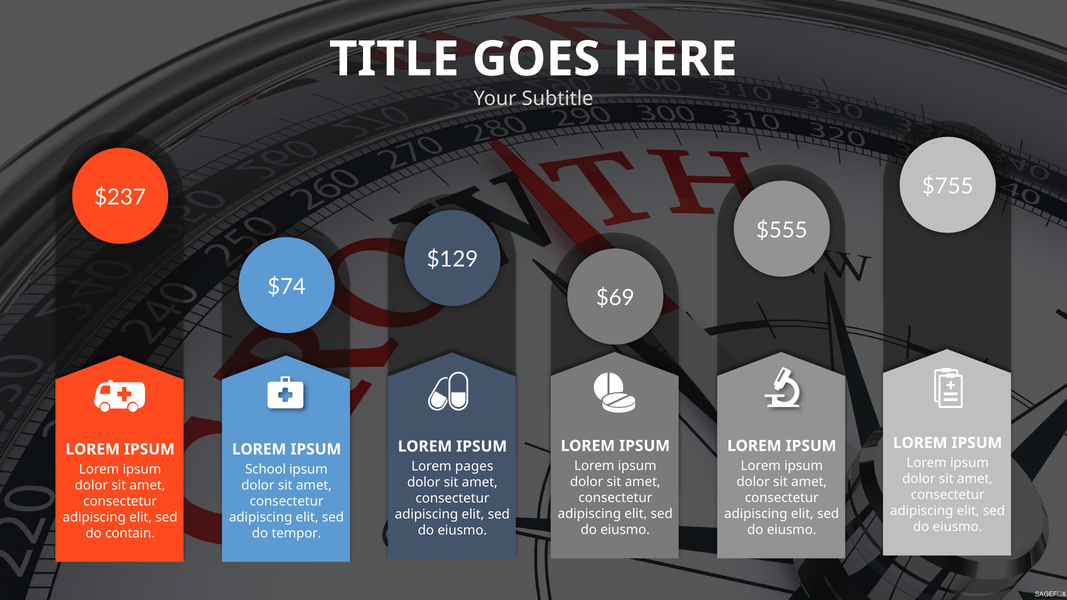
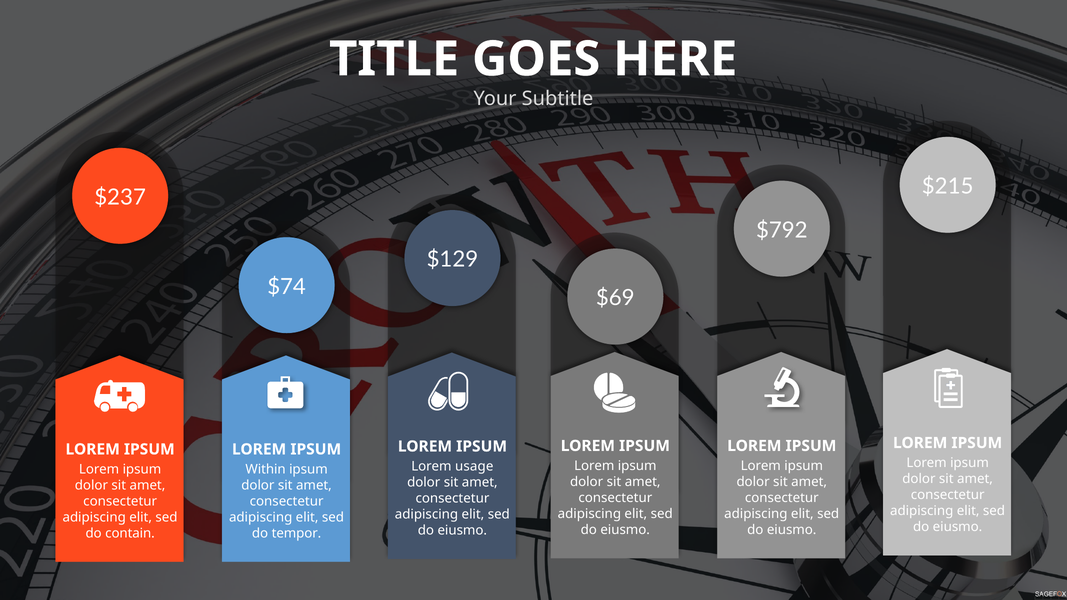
$755: $755 -> $215 (948, 186)
$555: $555 -> $792 (782, 230)
pages: pages -> usage (474, 466)
School: School -> Within (266, 469)
